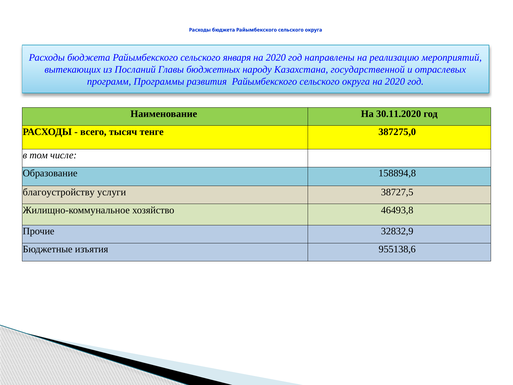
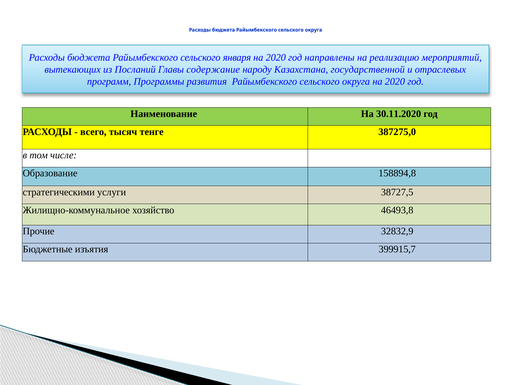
бюджетных: бюджетных -> содержание (213, 70)
благоустройству: благоустройству -> стратегическими (59, 192)
955138,6: 955138,6 -> 399915,7 (397, 249)
